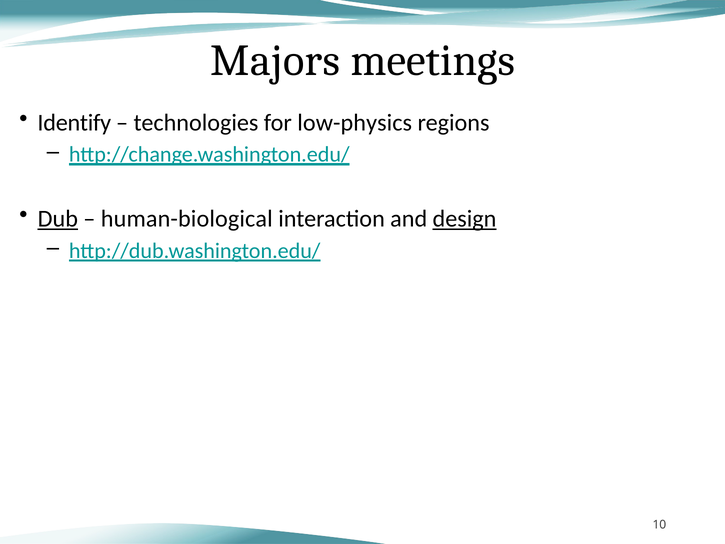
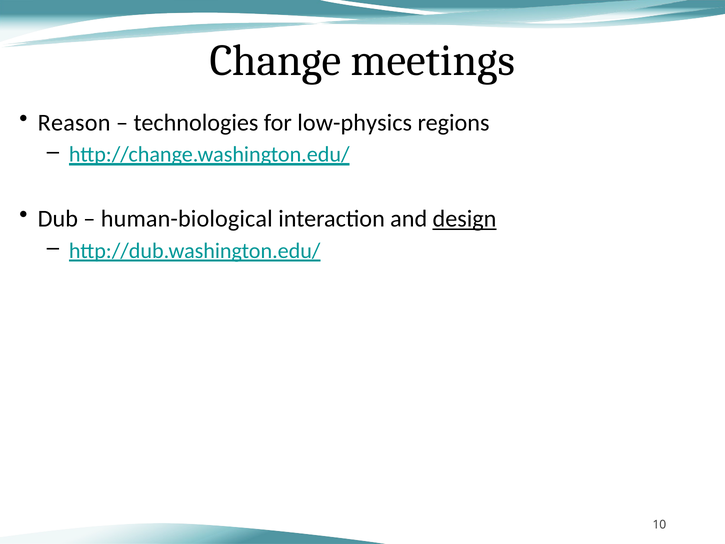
Majors: Majors -> Change (275, 60)
Identify: Identify -> Reason (74, 123)
Dub underline: present -> none (58, 219)
